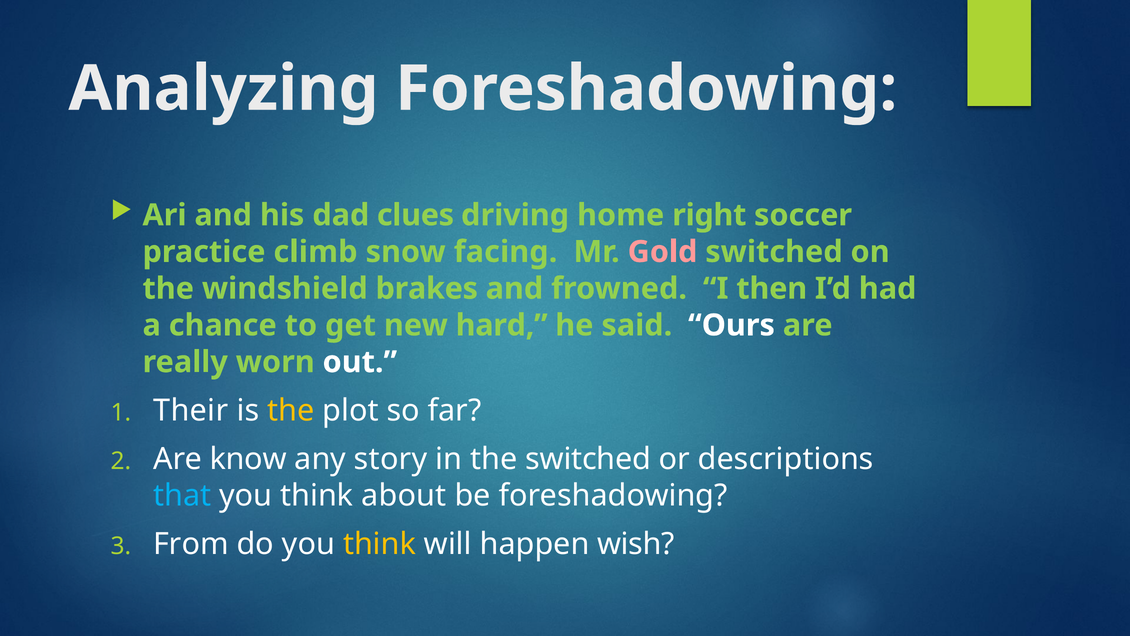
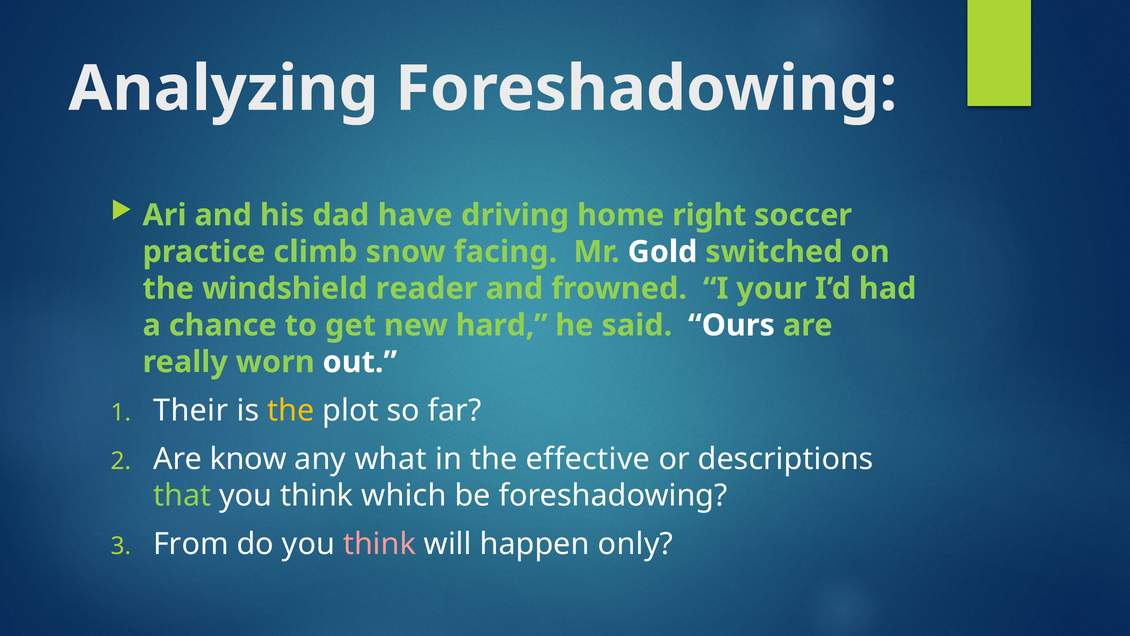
clues: clues -> have (415, 215)
Gold colour: pink -> white (663, 252)
brakes: brakes -> reader (427, 288)
then: then -> your (772, 288)
story: story -> what (391, 459)
the switched: switched -> effective (588, 459)
that colour: light blue -> light green (182, 495)
about: about -> which (404, 495)
think colour: yellow -> pink (380, 544)
wish: wish -> only (636, 544)
